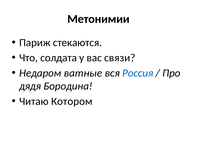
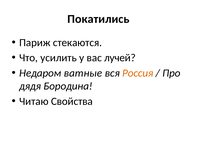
Метонимии: Метонимии -> Покатились (98, 19)
солдата: солдата -> усилить (59, 58)
связи: связи -> лучей (120, 58)
Россия colour: blue -> orange (138, 73)
Котором: Котором -> Свойства (72, 102)
